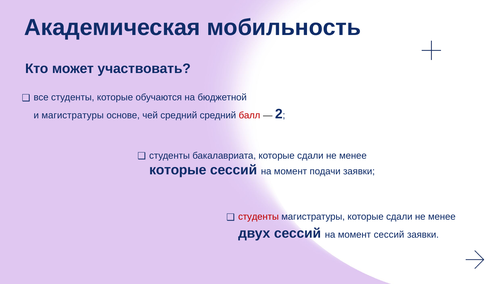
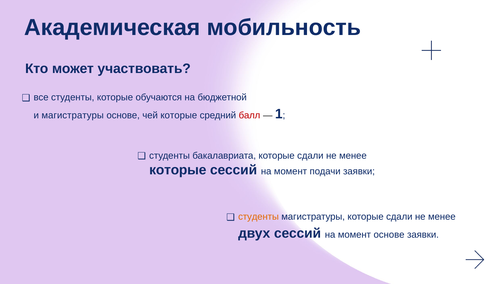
чей средний: средний -> которые (179, 115)
2: 2 -> 1 (279, 114)
студенты colour: red -> orange (258, 216)
момент сессий: сессий -> основе (389, 234)
